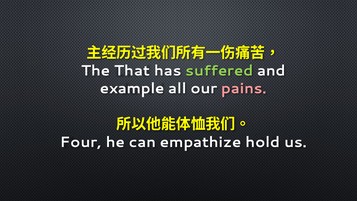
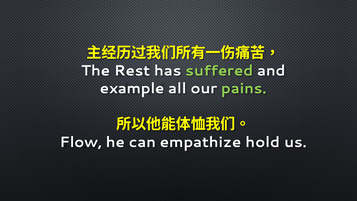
That: That -> Rest (132, 71)
pains colour: pink -> light green (244, 88)
Four: Four -> Flow (81, 142)
